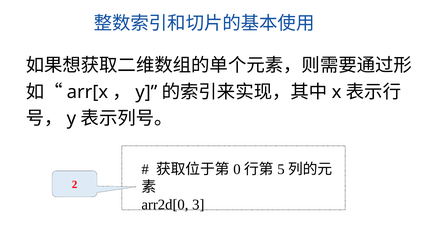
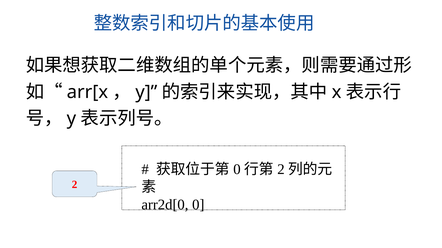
5: 5 -> 2 (281, 170)
arr2d[0 3: 3 -> 0 (198, 205)
